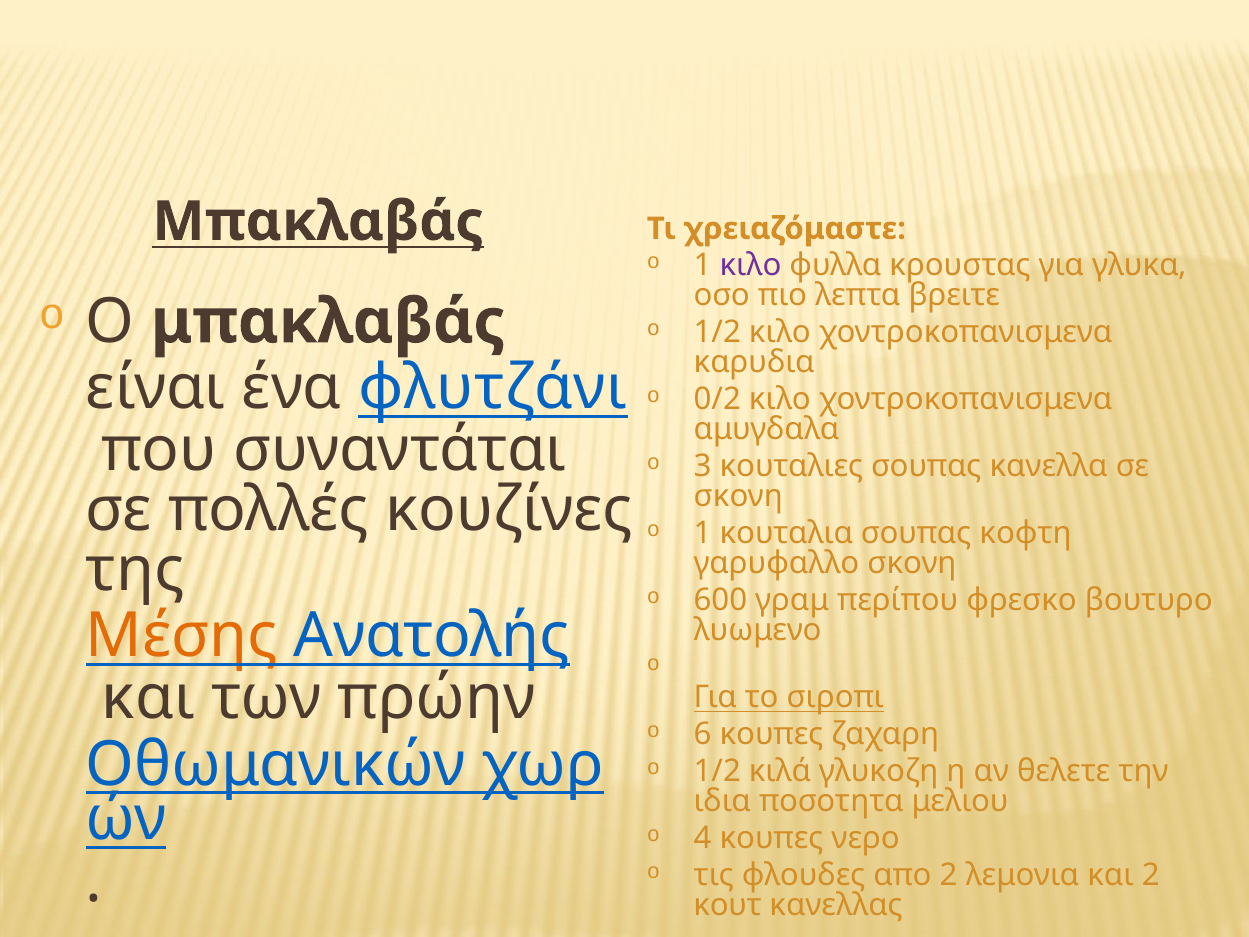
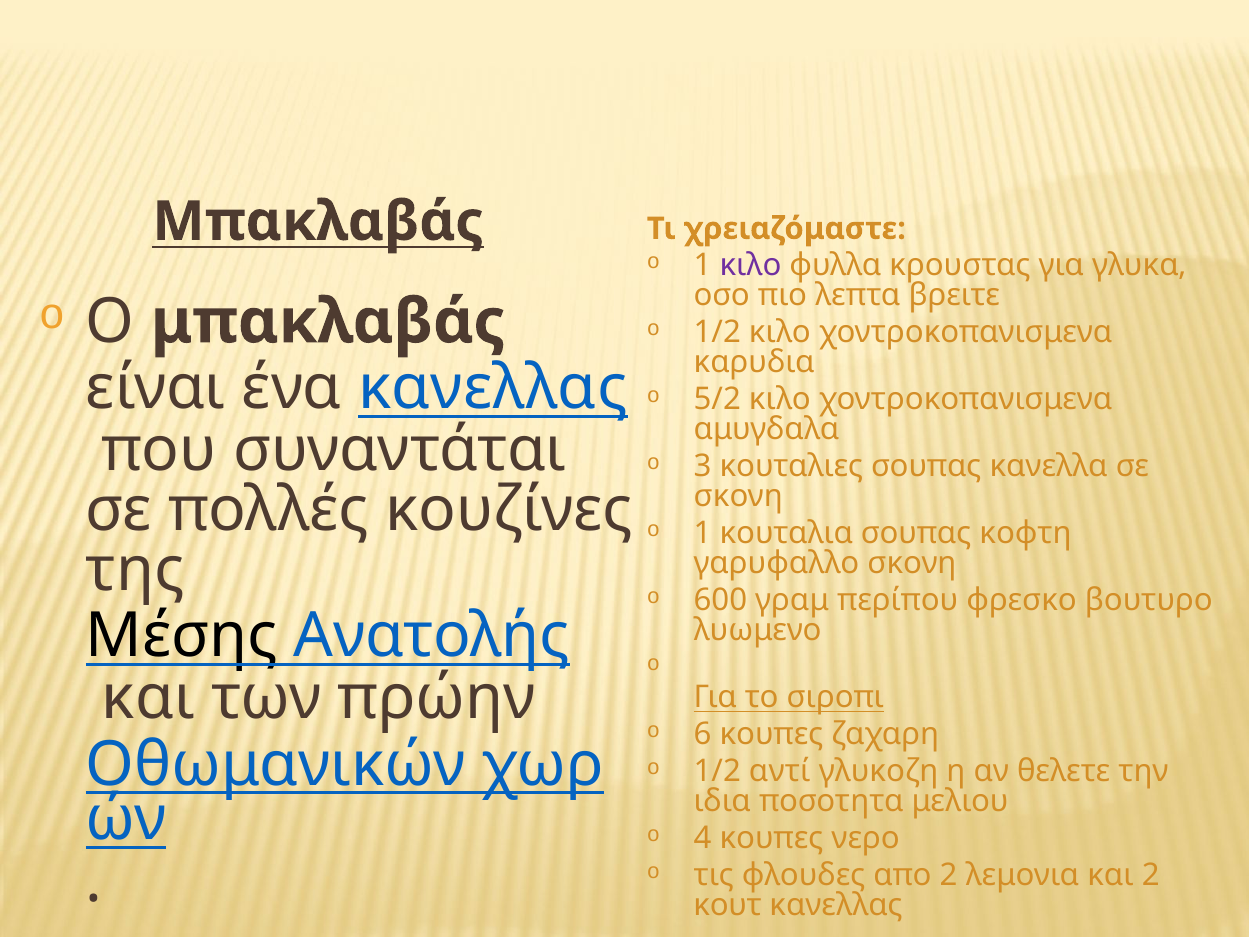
ένα φλυτζάνι: φλυτζάνι -> κανελλας (493, 388)
0/2: 0/2 -> 5/2 (717, 399)
Μέσης colour: orange -> black (182, 636)
κιλά: κιλά -> αντί (780, 771)
